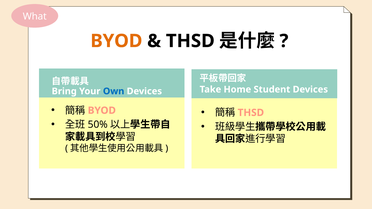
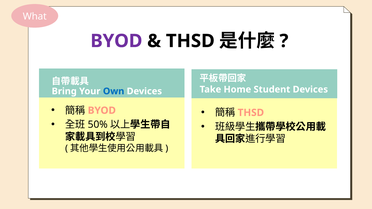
BYOD colour: orange -> purple (116, 41)
